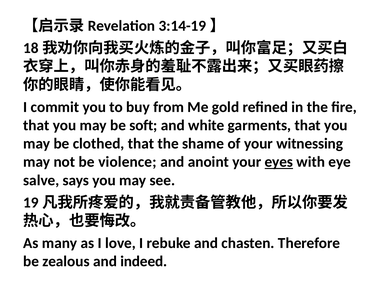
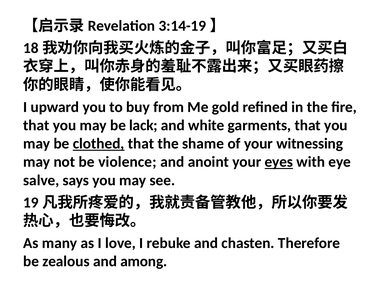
commit: commit -> upward (55, 107)
soft: soft -> lack (143, 125)
clothed underline: none -> present (99, 144)
indeed: indeed -> among (144, 262)
